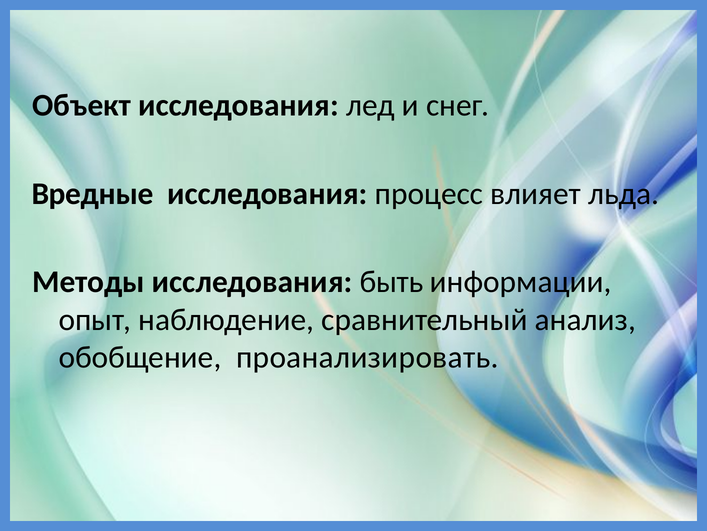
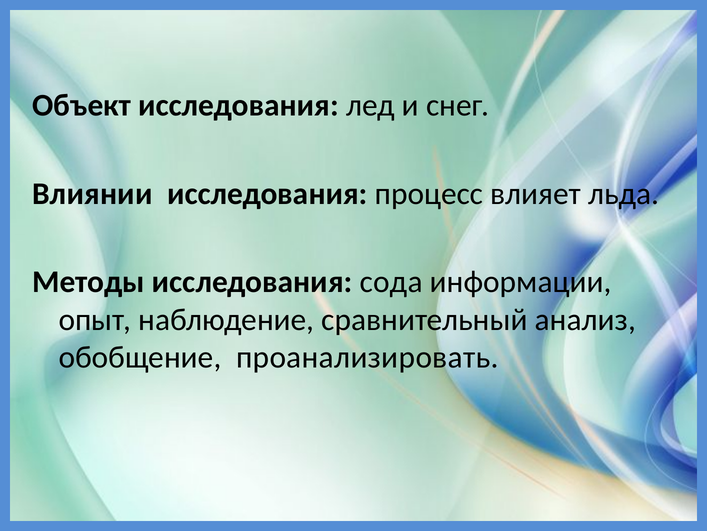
Вредные: Вредные -> Влиянии (92, 193)
быть: быть -> сода (391, 281)
